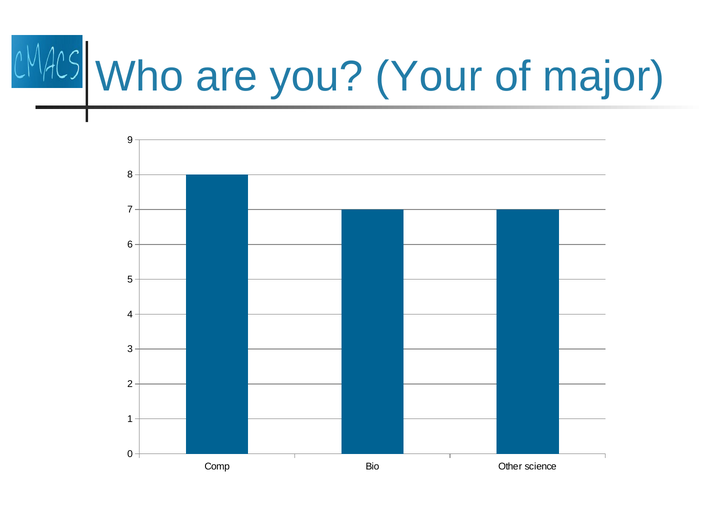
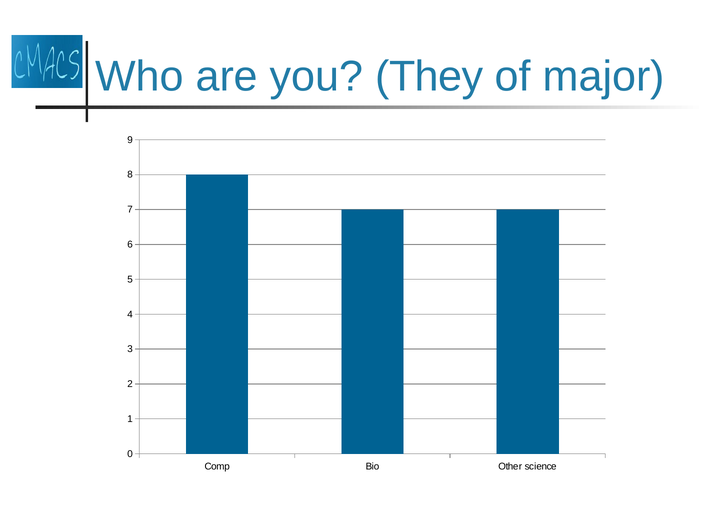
Your: Your -> They (429, 77)
